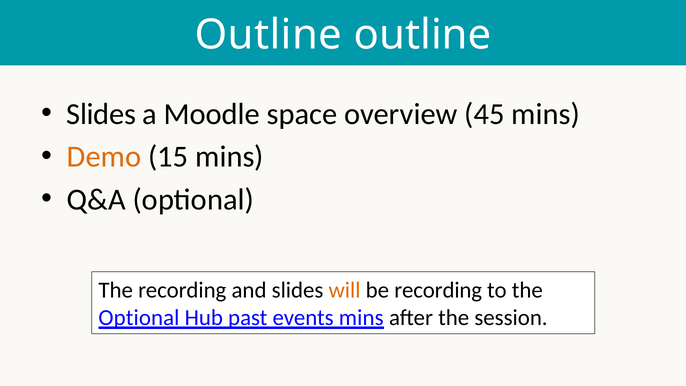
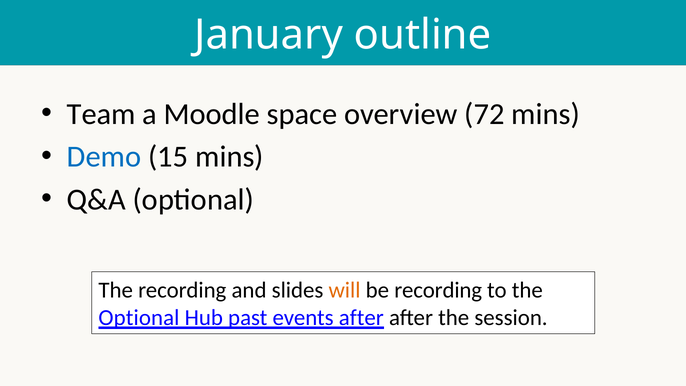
Outline: Outline -> January (269, 35)
Slides: Slides -> Team (101, 114)
45: 45 -> 72 (484, 114)
Demo colour: orange -> blue (104, 157)
events mins: mins -> after (361, 318)
